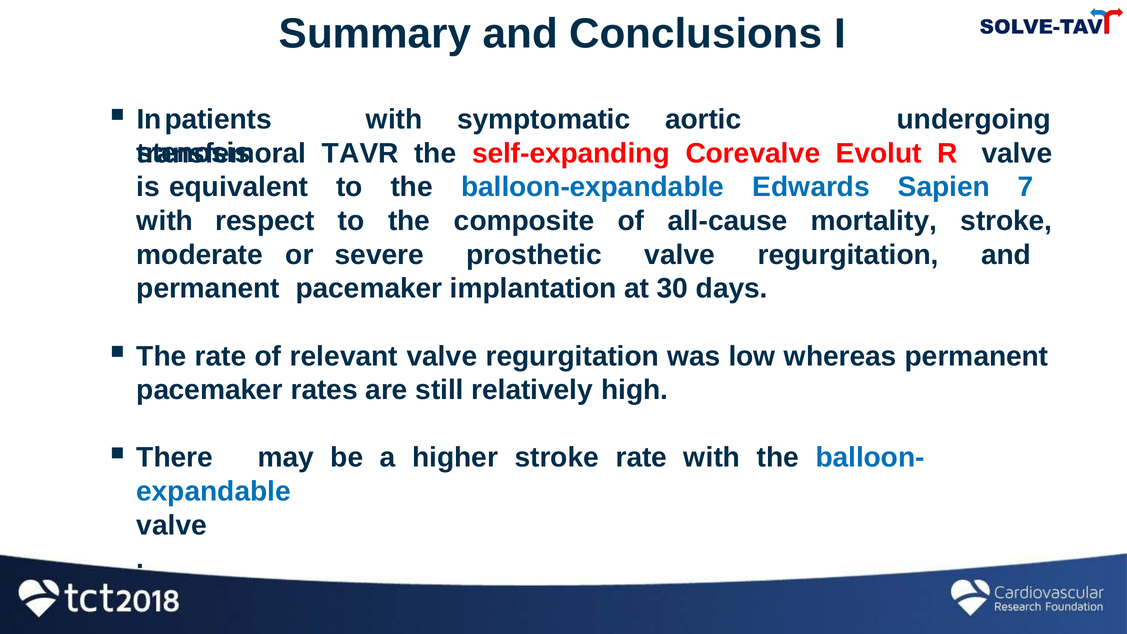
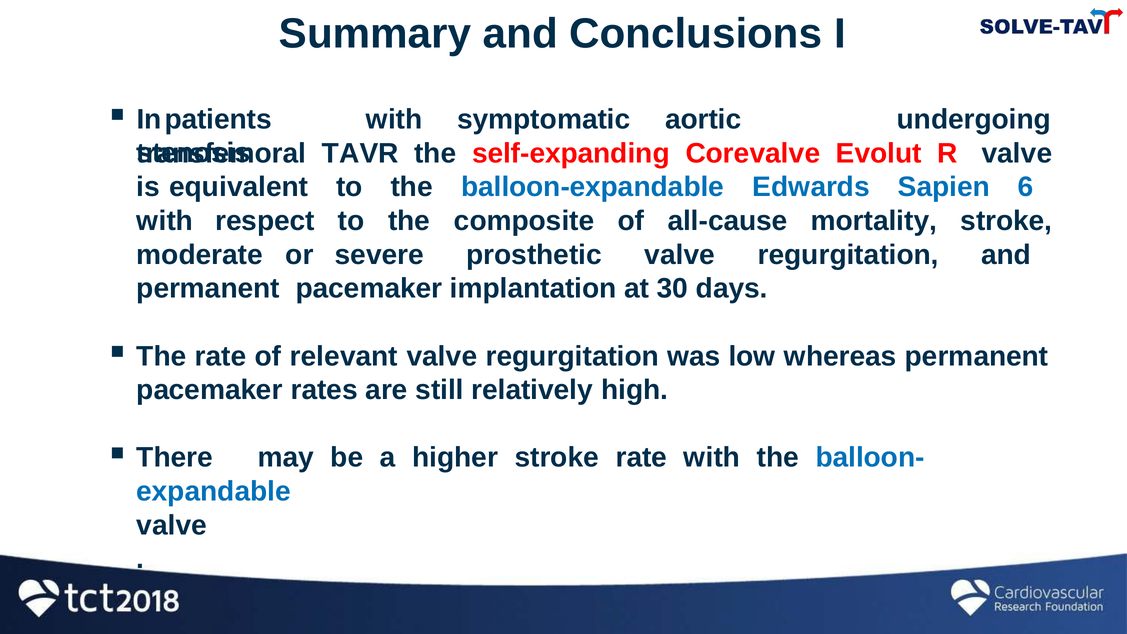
7: 7 -> 6 (1026, 187)
